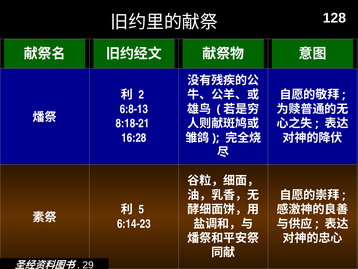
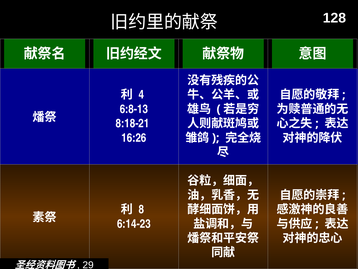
2: 2 -> 4 (141, 95)
16:28: 16:28 -> 16:26 (134, 138)
5: 5 -> 8 (141, 209)
